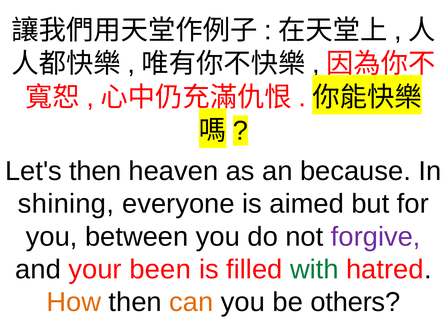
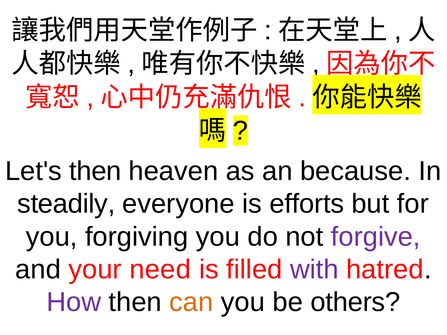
shining: shining -> steadily (66, 204)
aimed: aimed -> efforts (307, 204)
between: between -> forgiving (137, 237)
been: been -> need (160, 270)
with colour: green -> purple (314, 270)
How colour: orange -> purple (74, 302)
